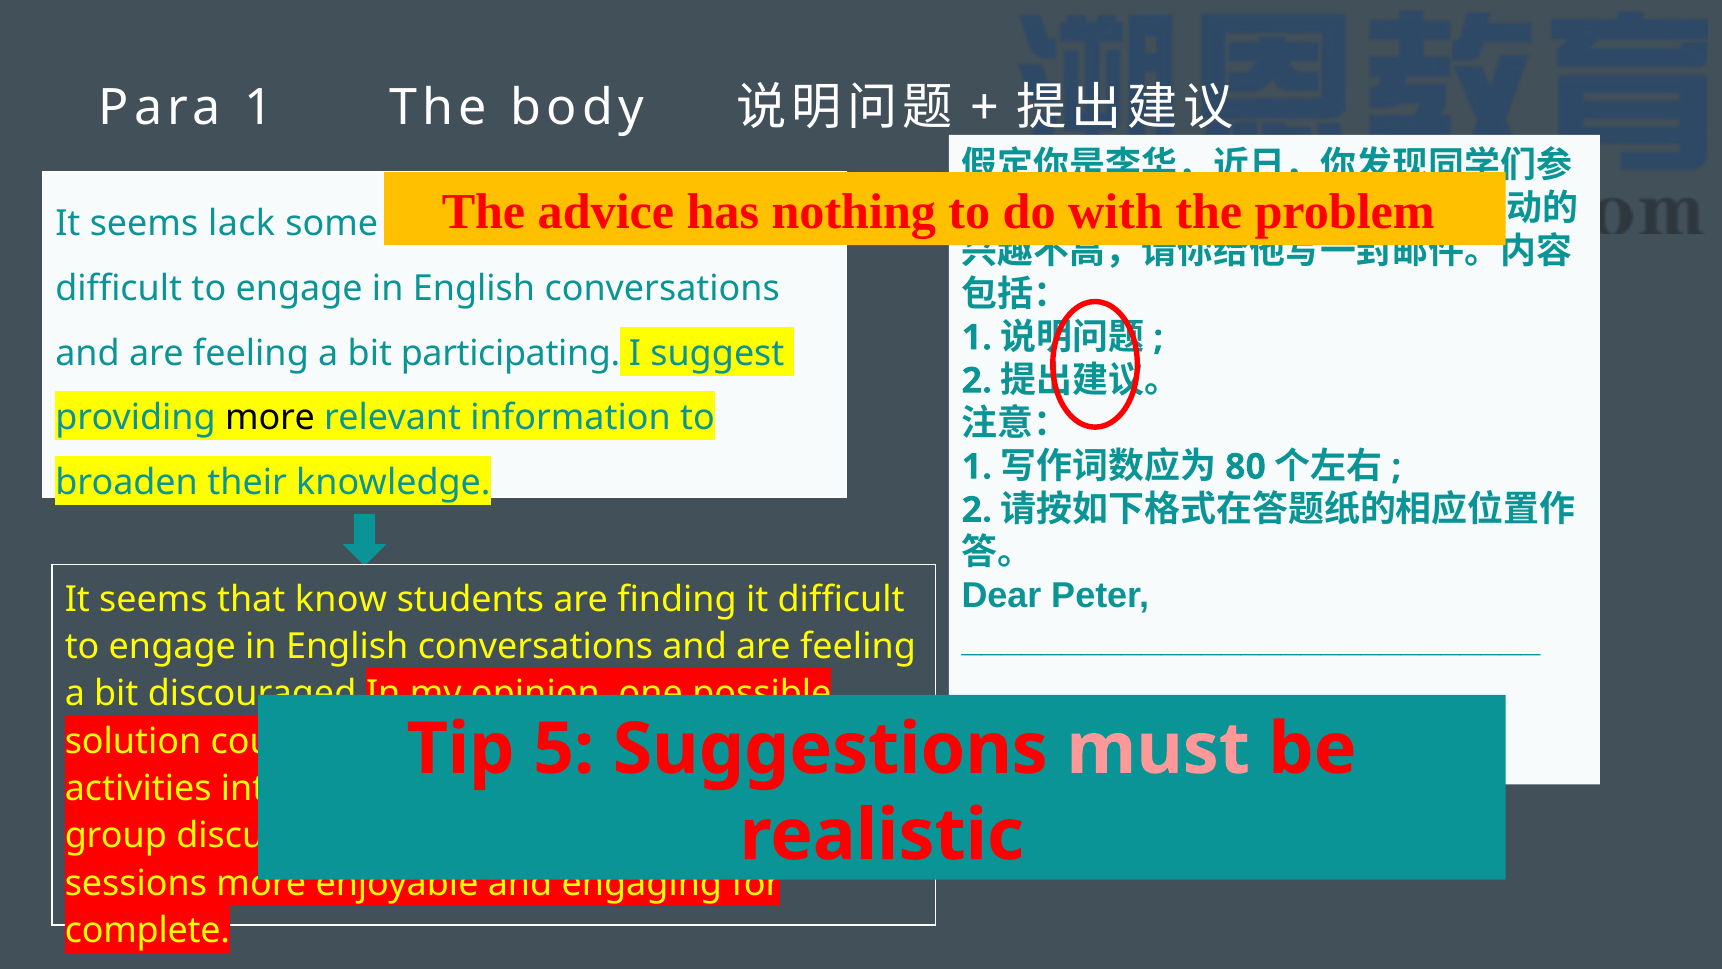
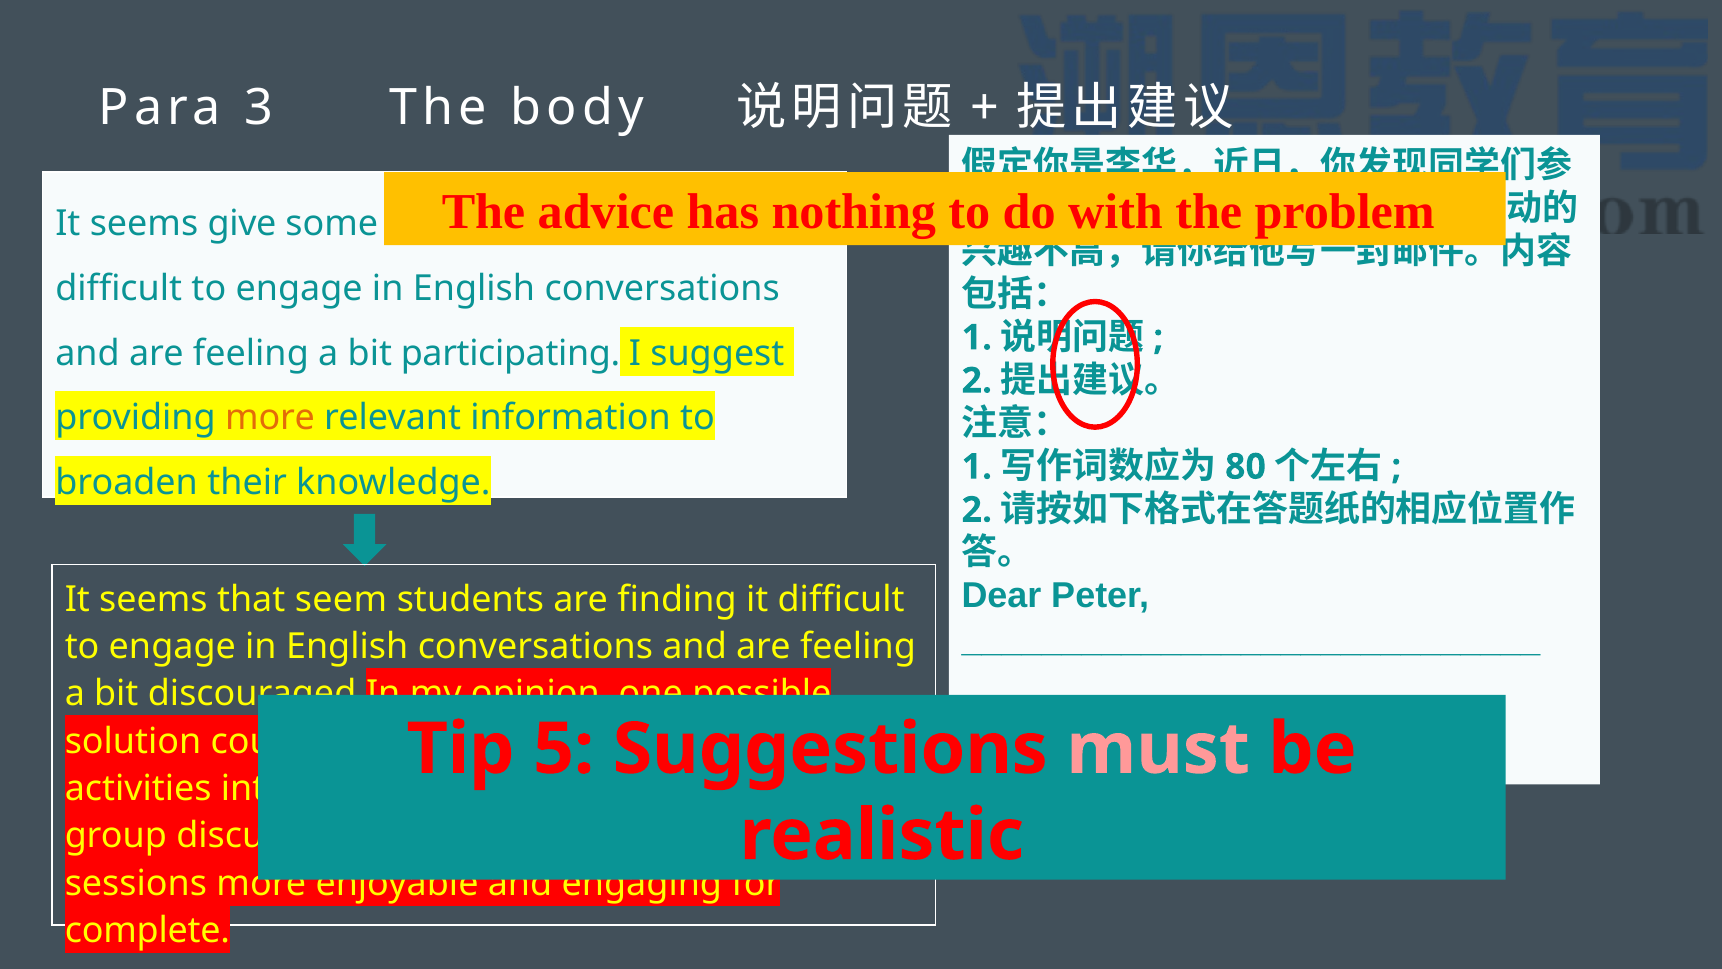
Para 1: 1 -> 3 (259, 108)
lack: lack -> give (242, 224)
more colour: black -> orange (270, 418)
know: know -> seem (341, 599)
